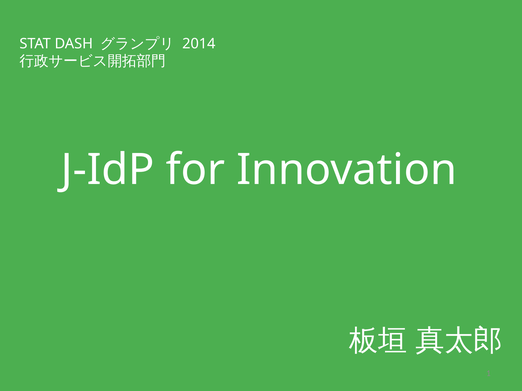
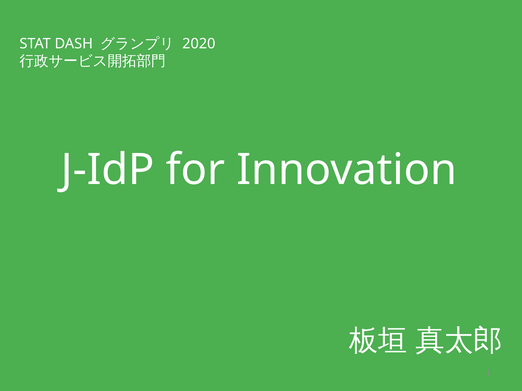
2014: 2014 -> 2020 (199, 44)
